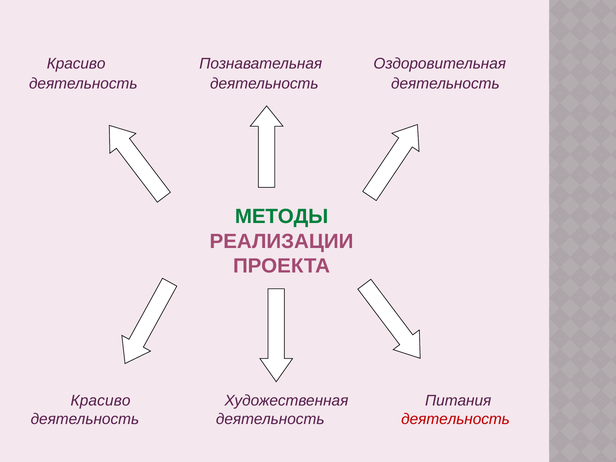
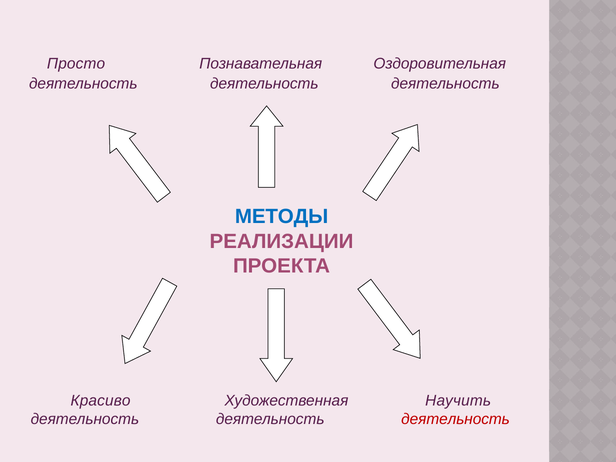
Красиво: Красиво -> Просто (76, 64)
МЕТОДЫ colour: green -> blue (282, 217)
Питания: Питания -> Научить (458, 400)
